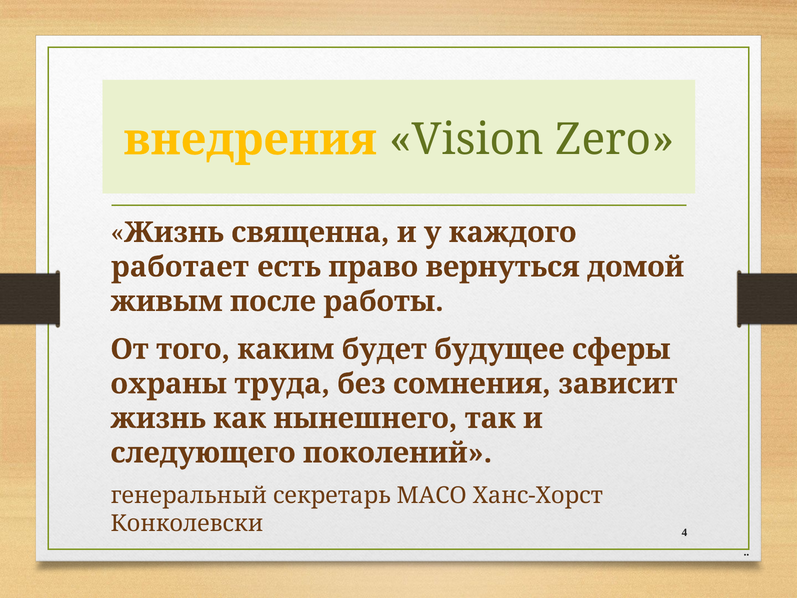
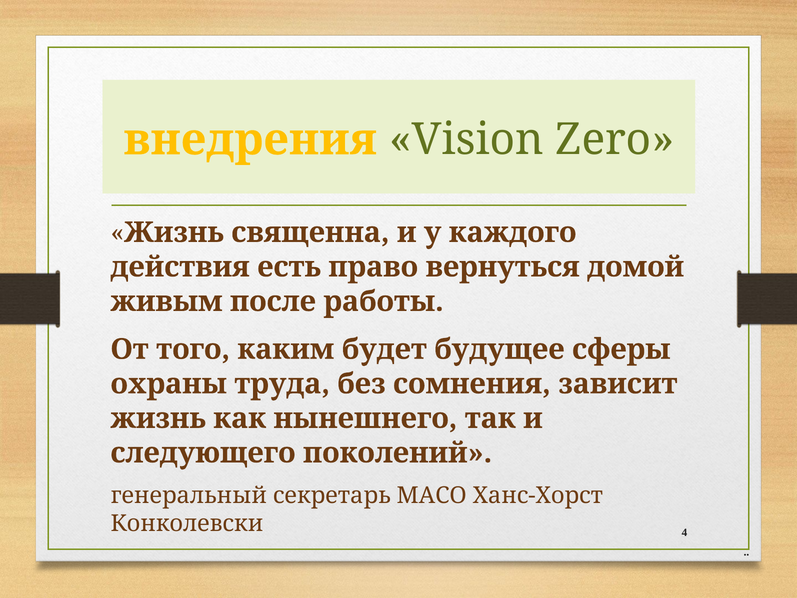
работает: работает -> действия (180, 267)
